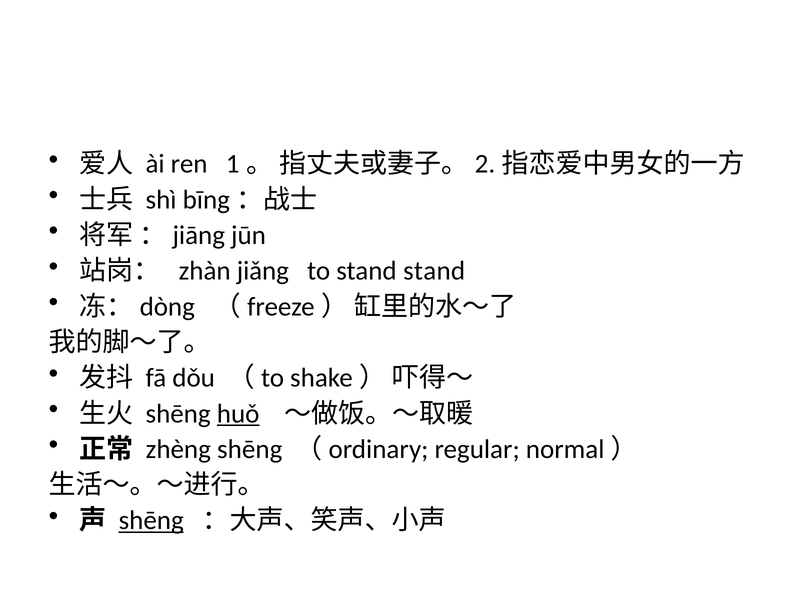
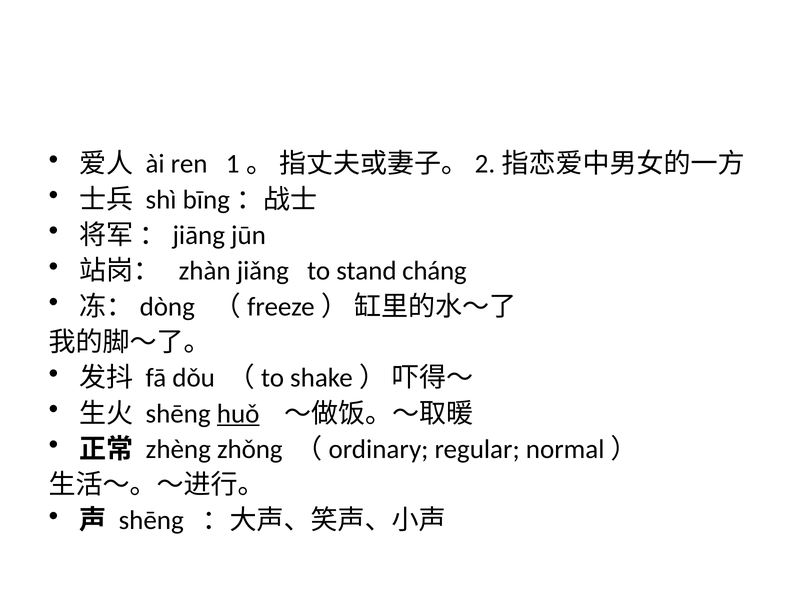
stand stand: stand -> cháng (434, 271)
zhèng shēng: shēng -> zhǒng (250, 449)
shēng underline: present -> none (151, 521)
